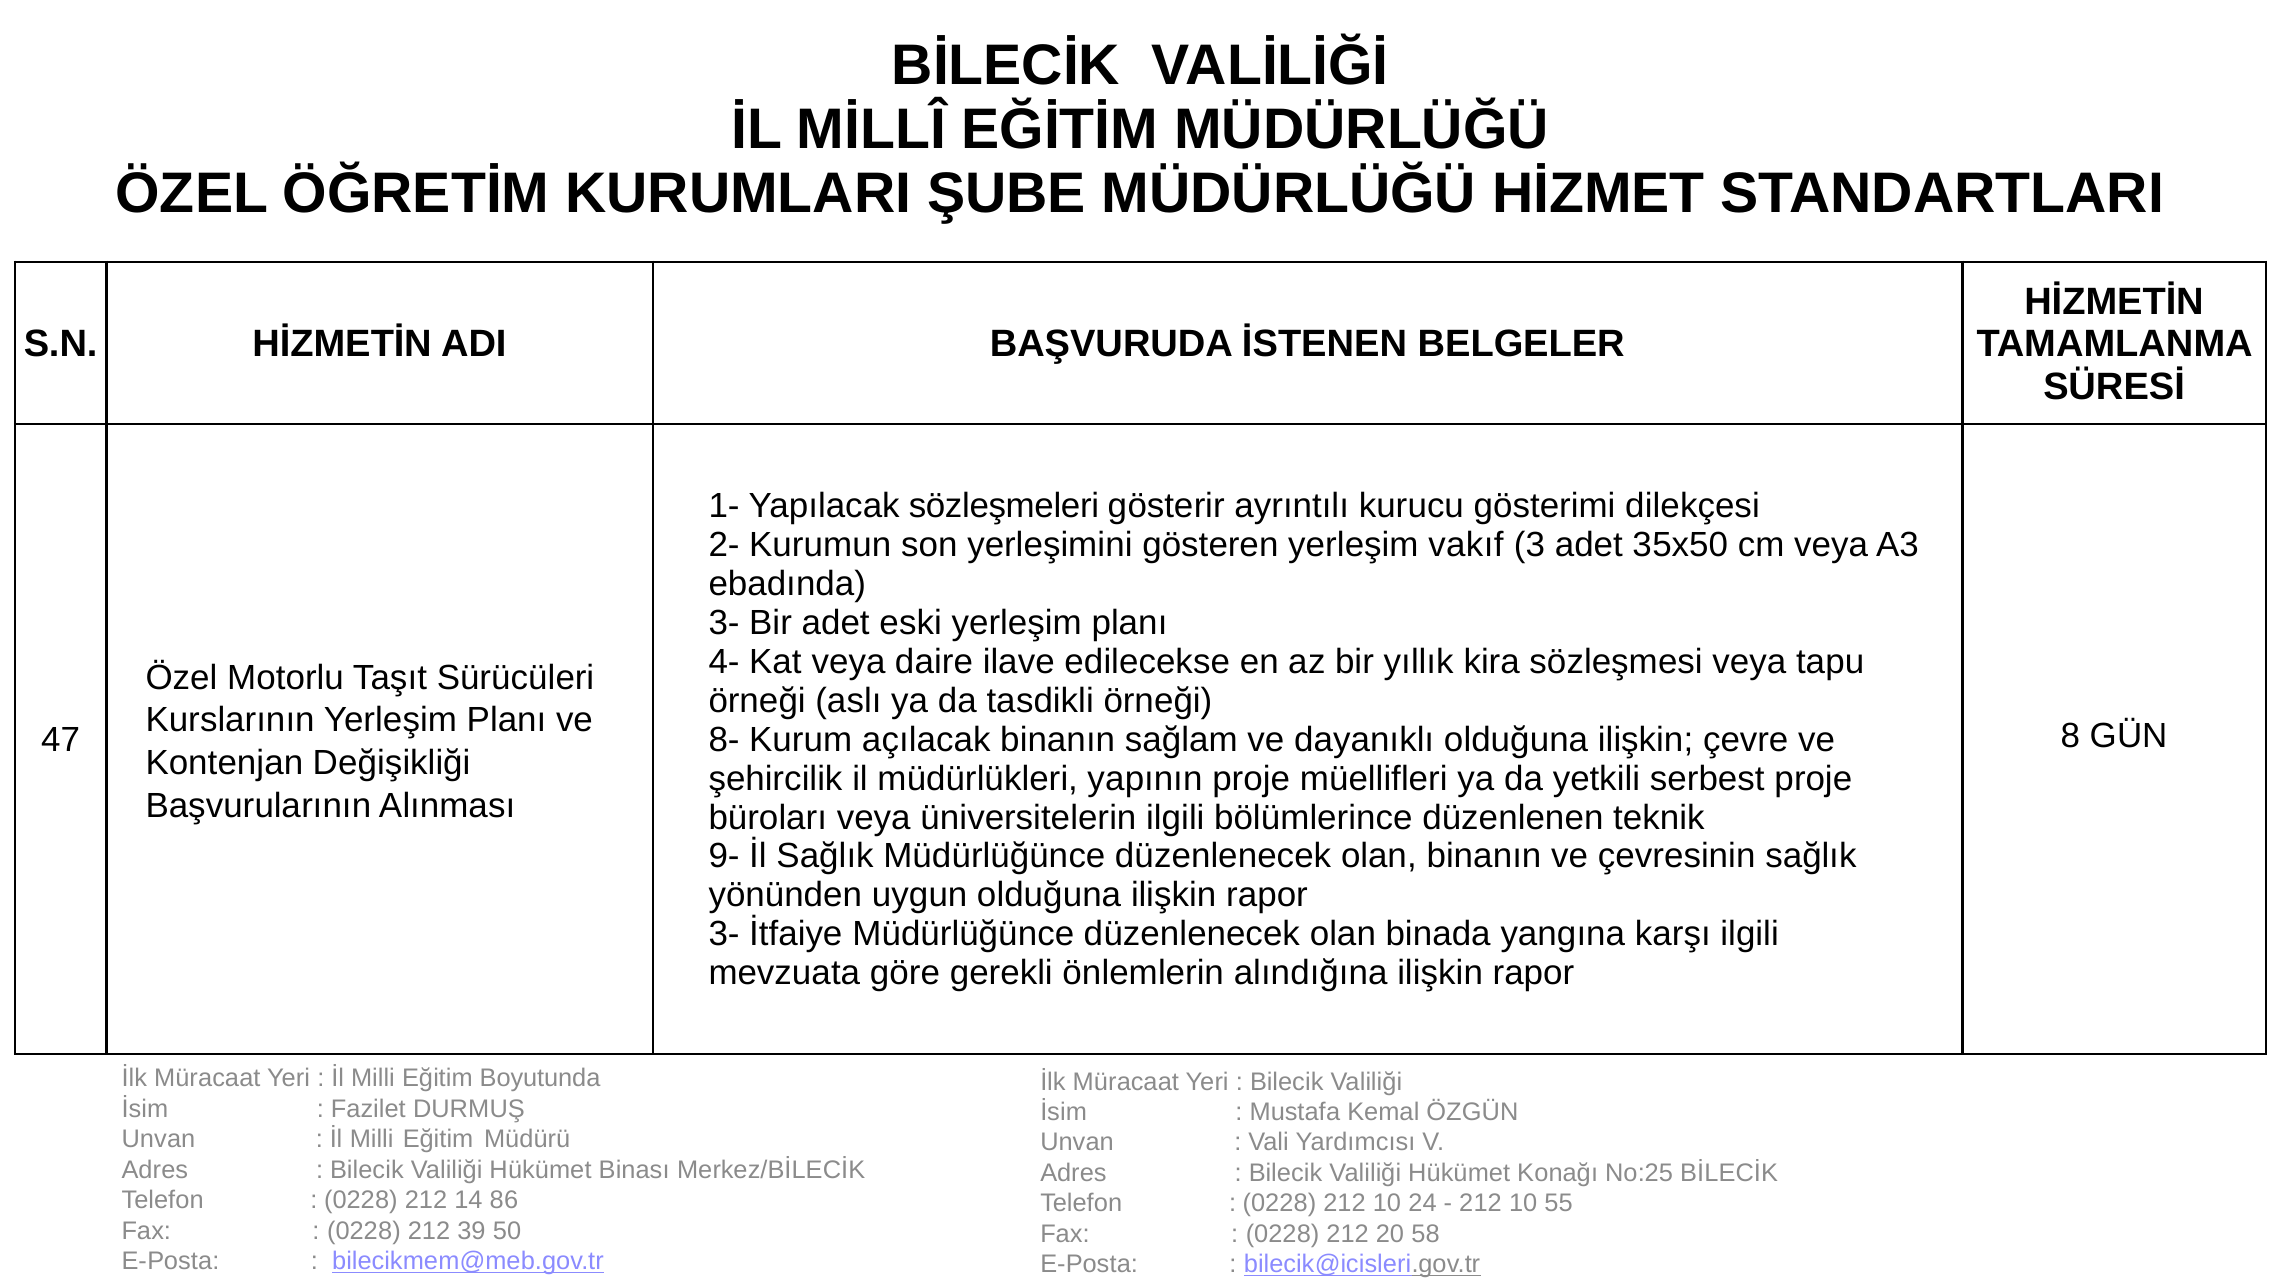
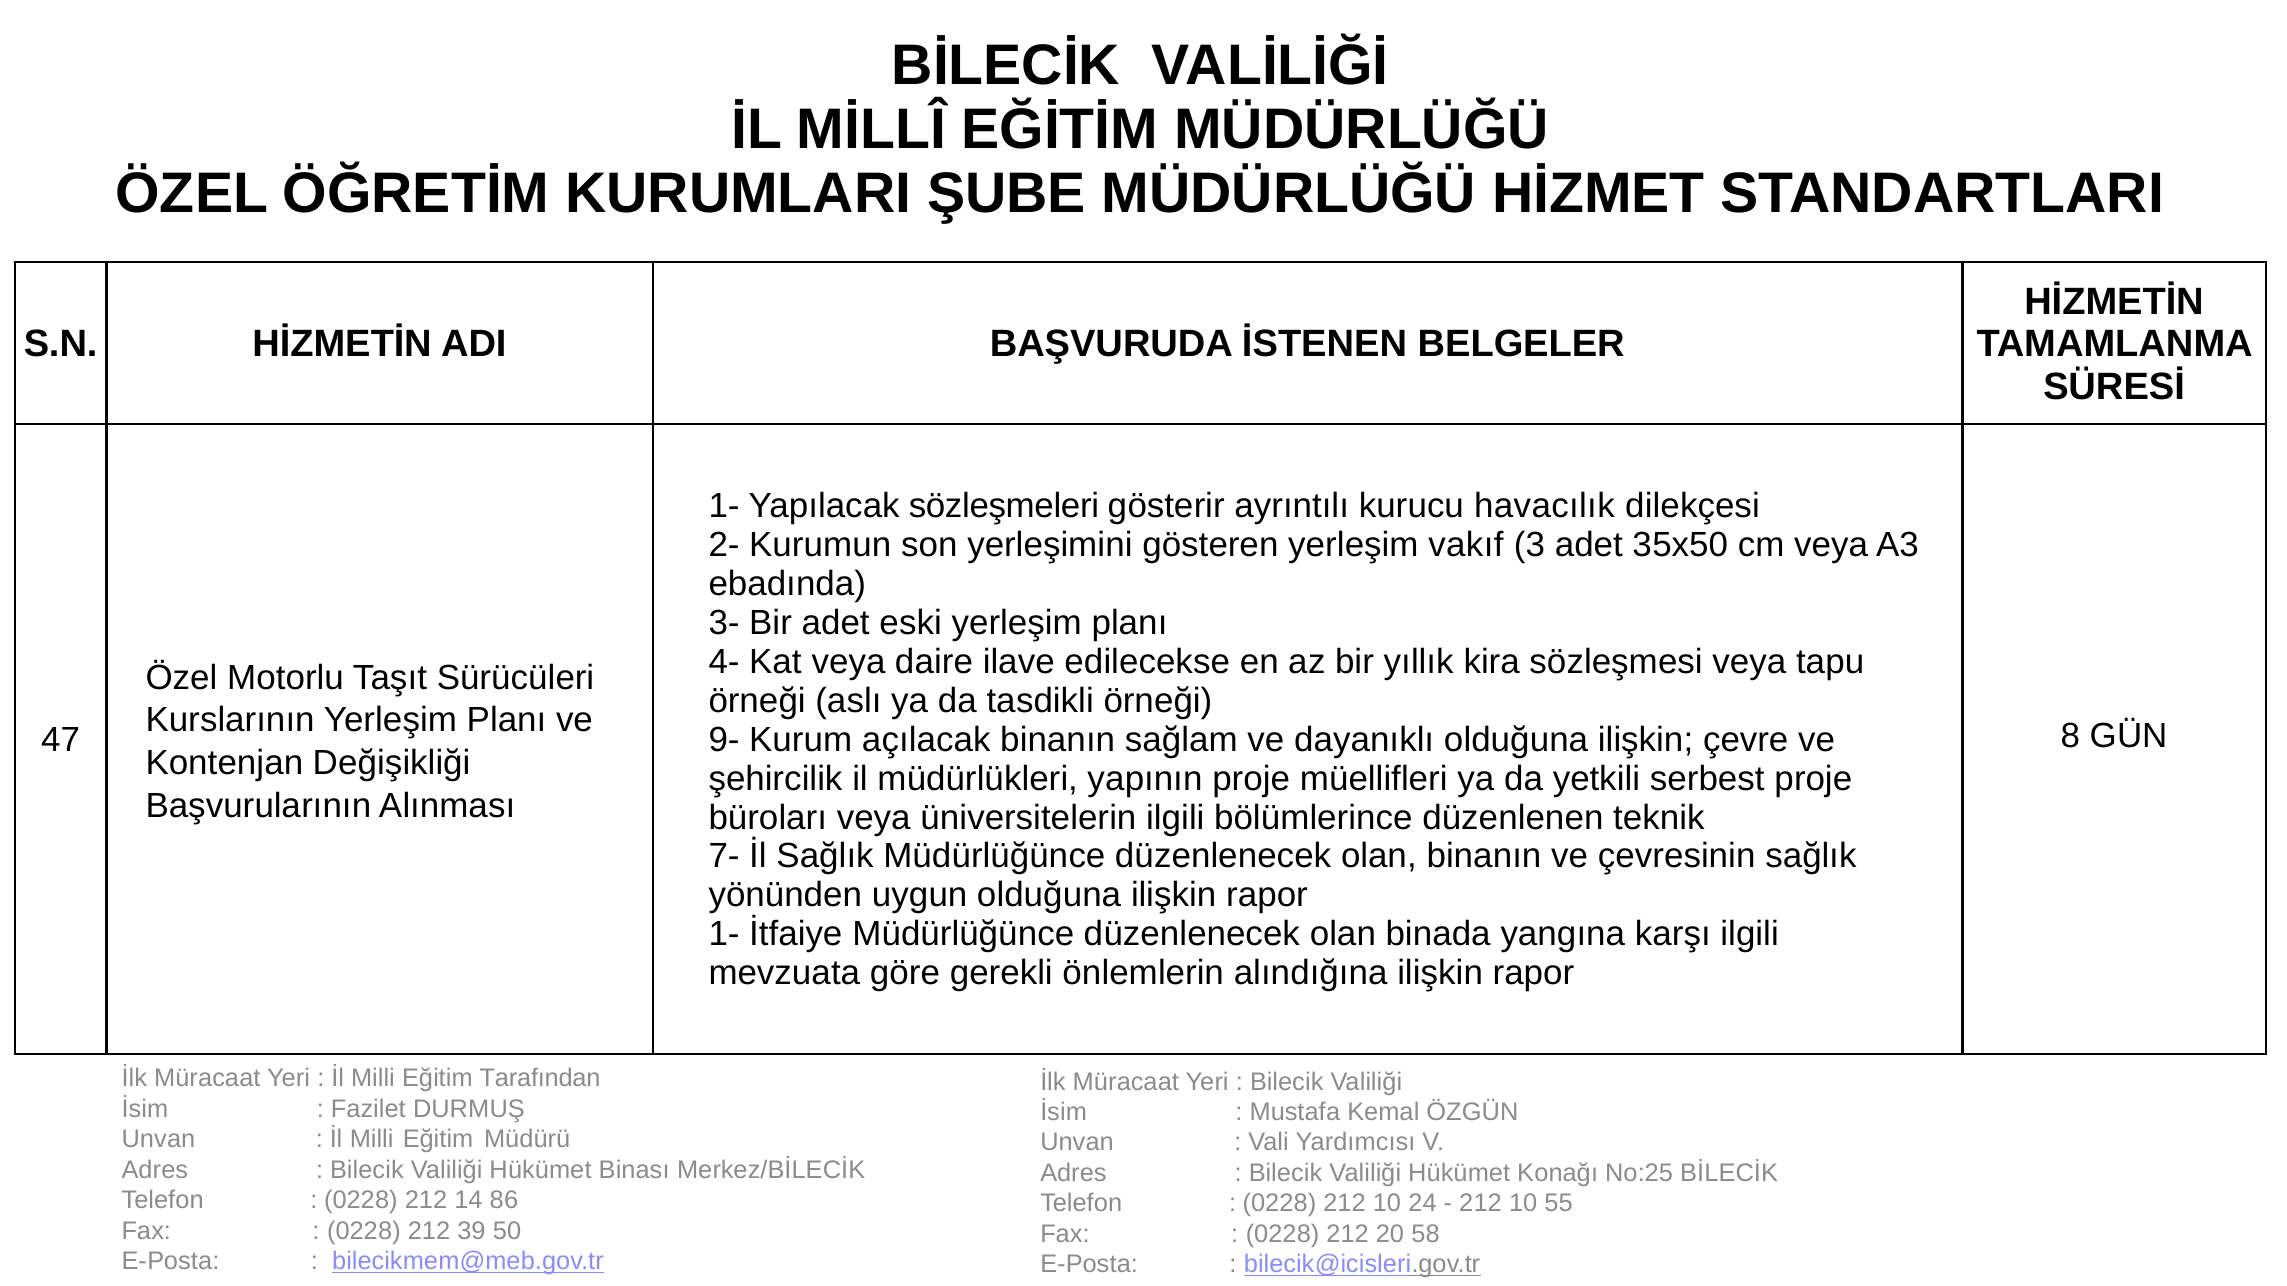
gösterimi: gösterimi -> havacılık (1544, 507)
8-: 8- -> 9- (724, 740)
9-: 9- -> 7- (724, 857)
3-: 3- -> 1- (724, 935)
Boyutunda: Boyutunda -> Tarafından (540, 1079)
